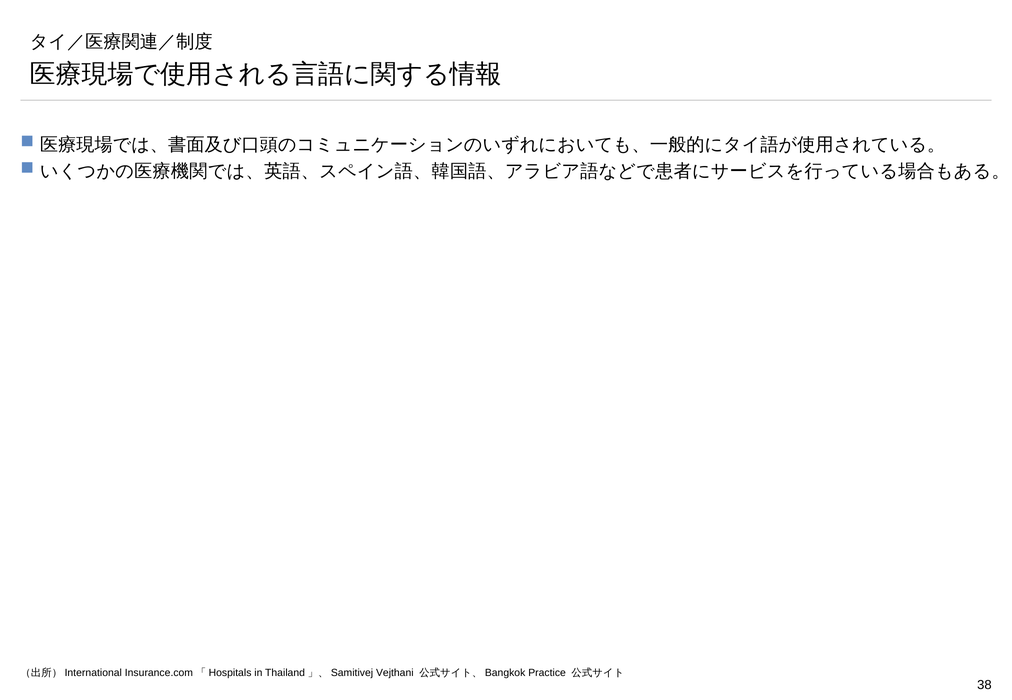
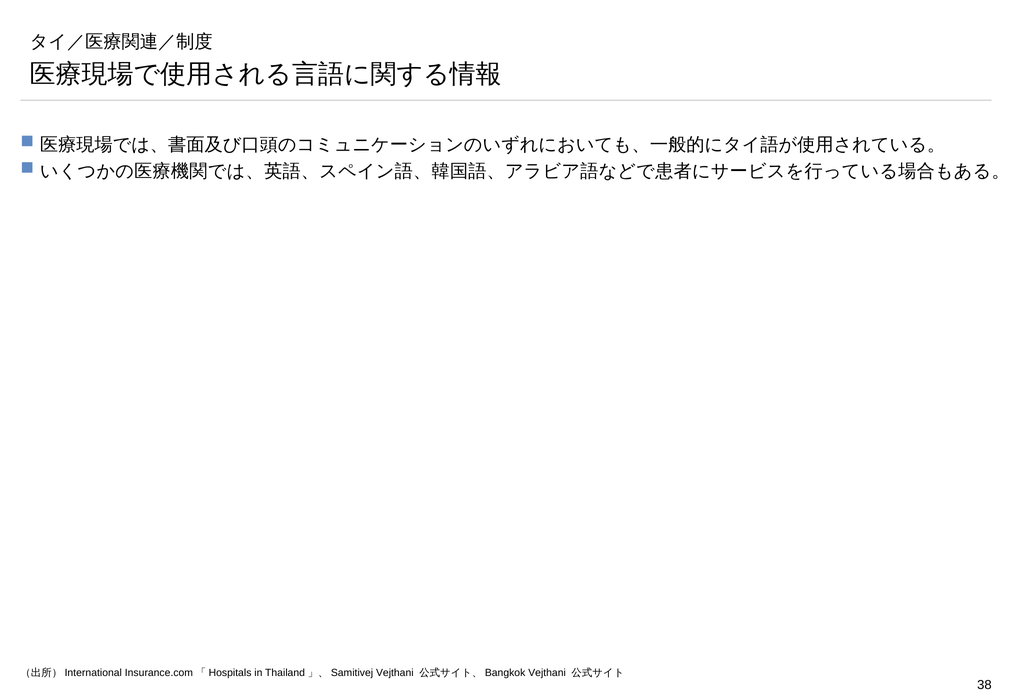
Practice: Practice -> Vejthani (547, 674)
